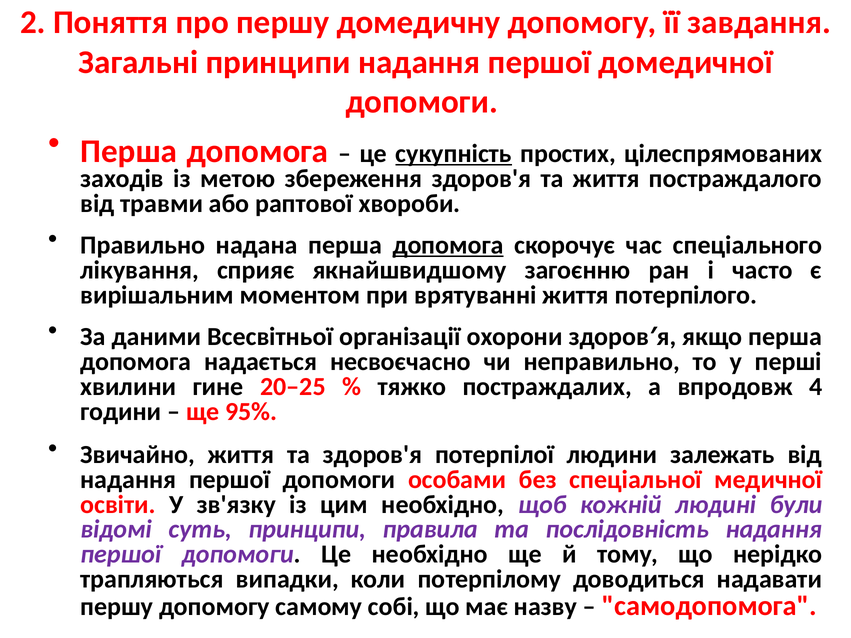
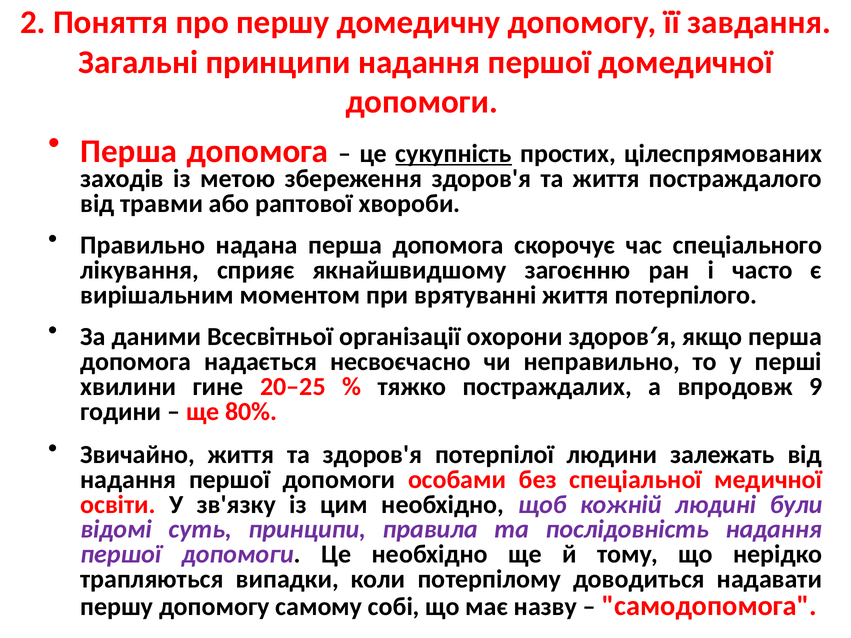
допомога underline: present -> none (448, 245)
4: 4 -> 9 (816, 387)
95%: 95% -> 80% (251, 412)
